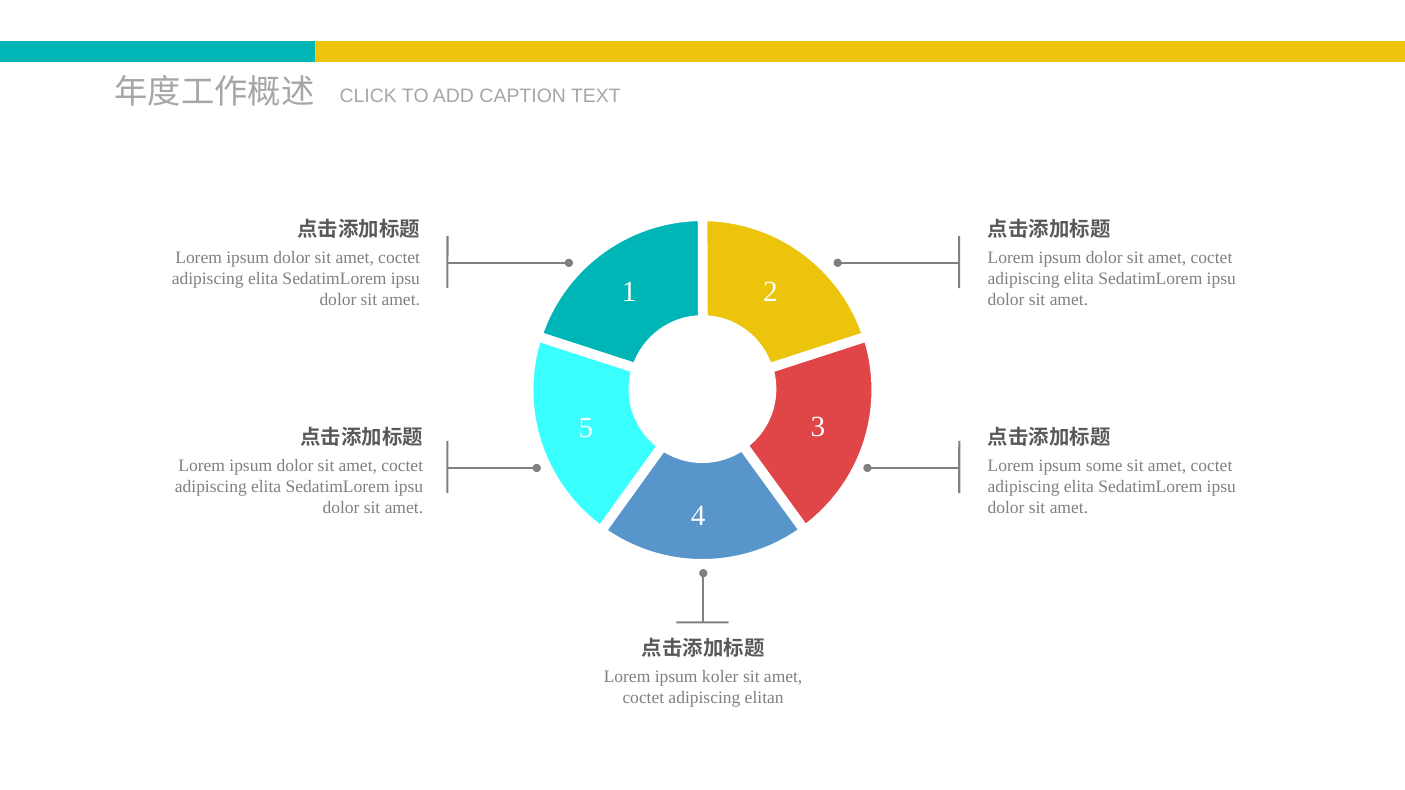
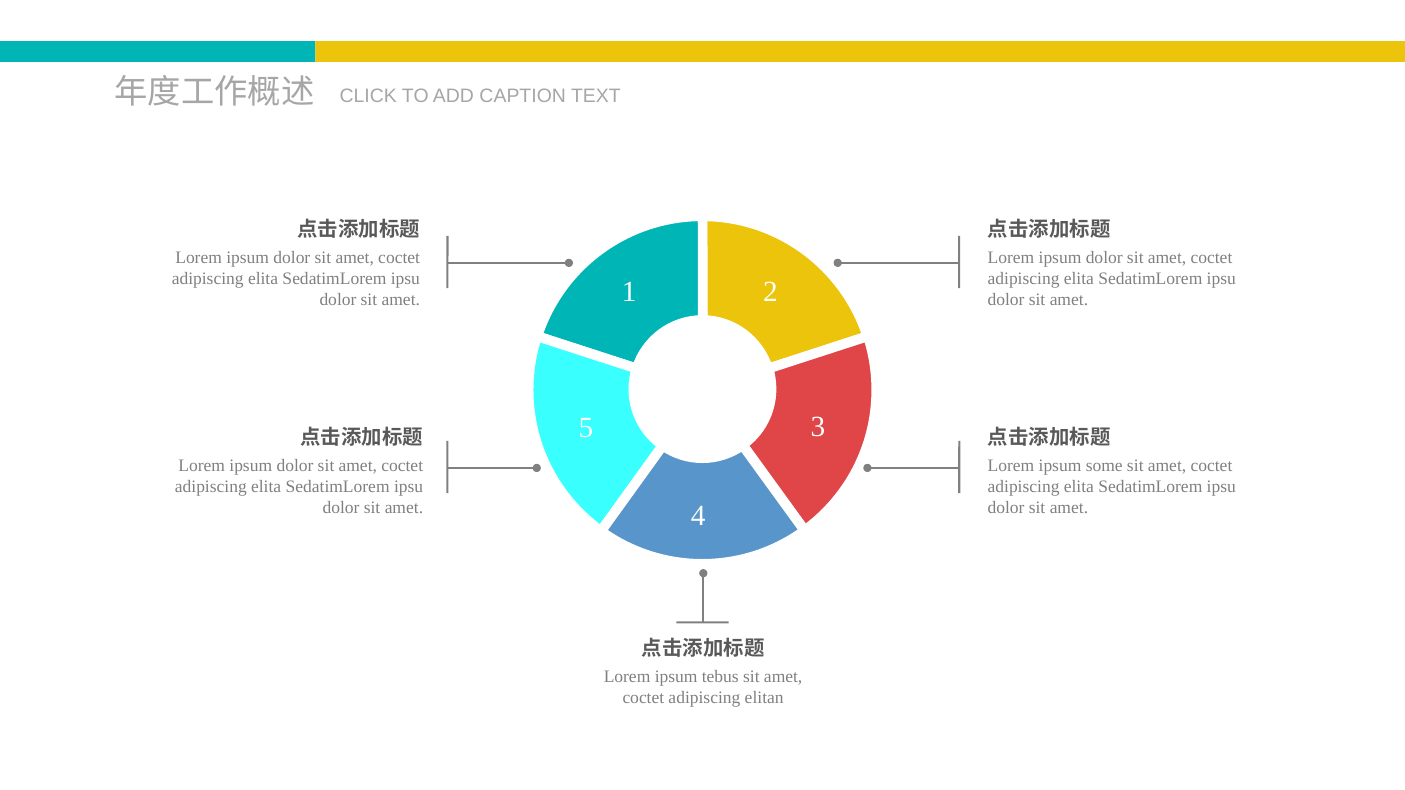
koler: koler -> tebus (720, 677)
